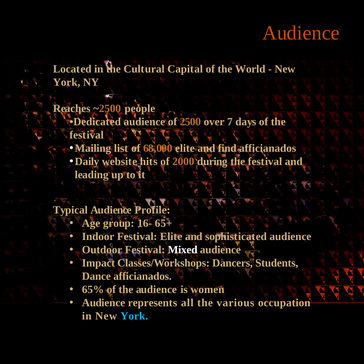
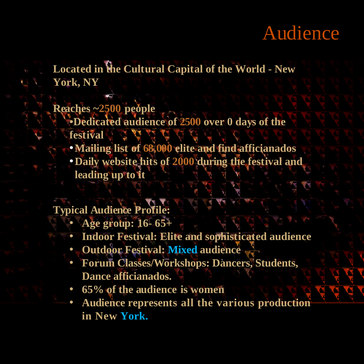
7: 7 -> 0 (230, 122)
Mixed colour: white -> light blue (183, 250)
Impact: Impact -> Forum (98, 263)
occupation: occupation -> production (284, 303)
